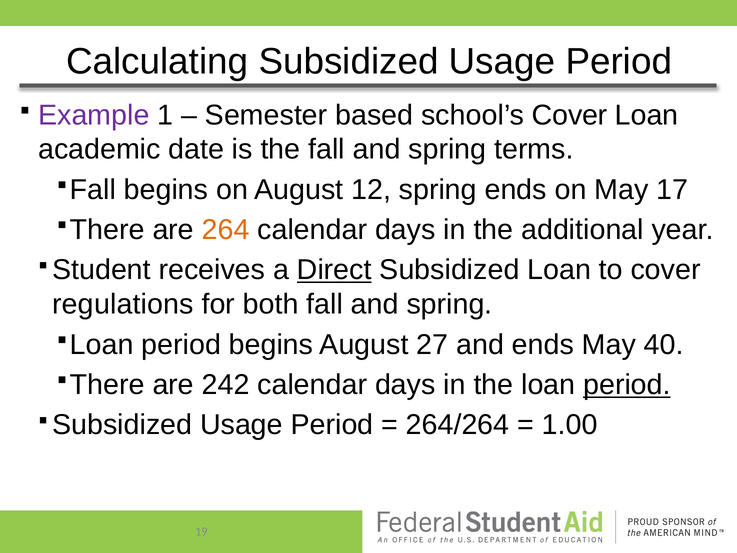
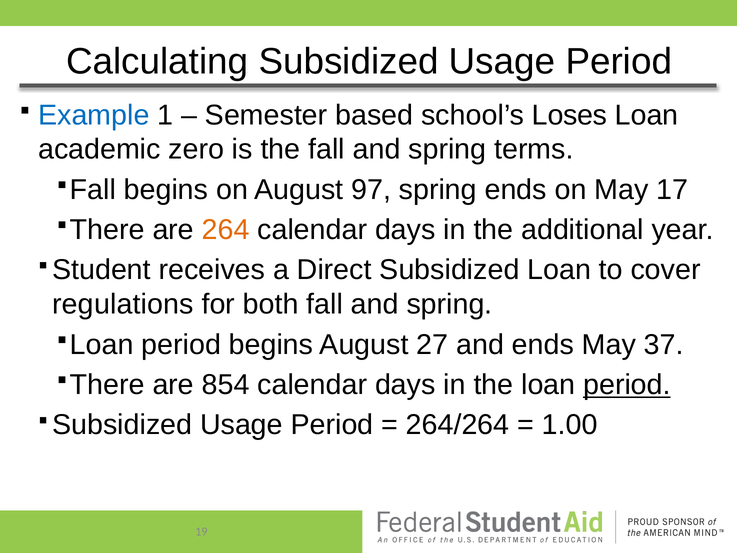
Example colour: purple -> blue (94, 115)
school’s Cover: Cover -> Loses (570, 115)
date: date -> zero (196, 149)
12: 12 -> 97 (371, 190)
Direct underline: present -> none (334, 270)
40: 40 -> 37 (664, 344)
242: 242 -> 854 (226, 385)
